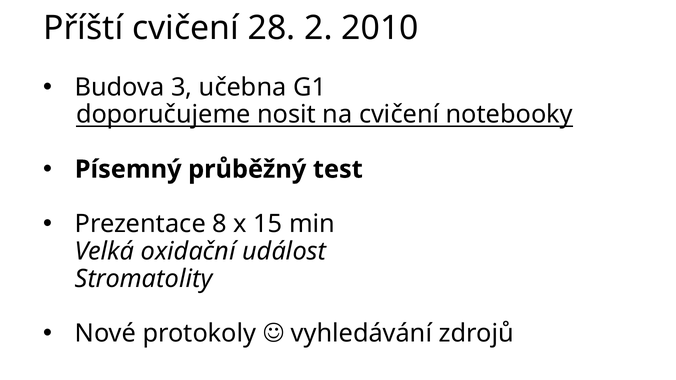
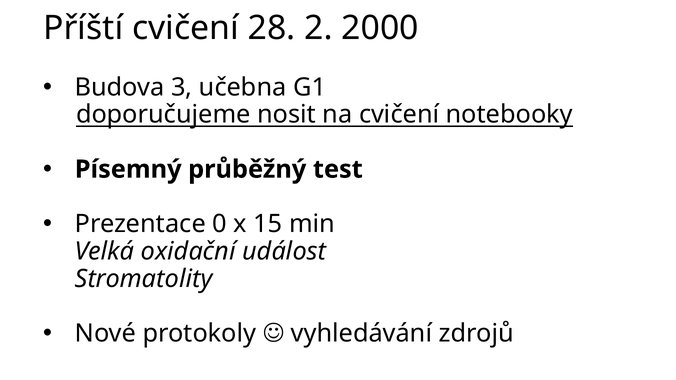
2010: 2010 -> 2000 (380, 28)
8: 8 -> 0 (220, 224)
